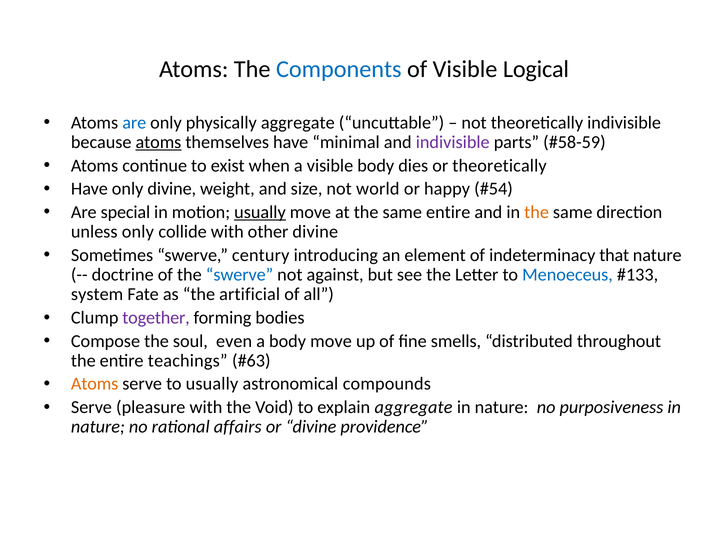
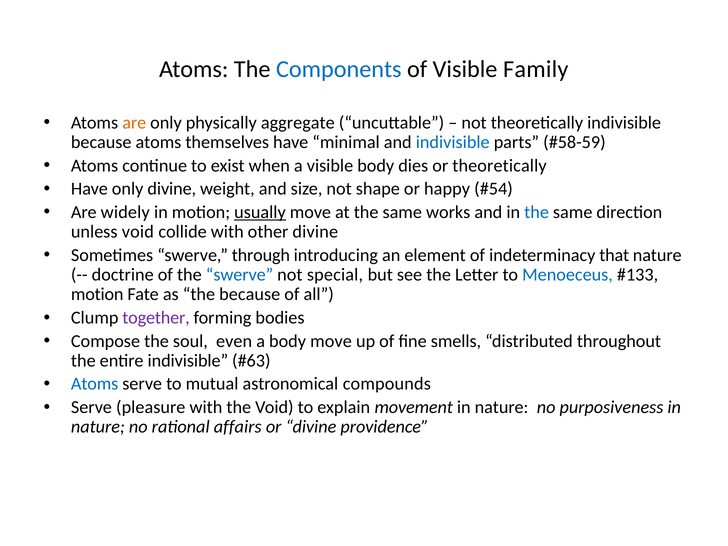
Logical: Logical -> Family (536, 69)
are colour: blue -> orange (134, 123)
atoms underline: present -> none (158, 142)
indivisible colour: purple -> blue (453, 142)
world: world -> shape (378, 189)
special: special -> widely (125, 212)
same entire: entire -> works (448, 212)
the colour: orange -> blue (537, 212)
unless only: only -> void (138, 232)
century: century -> through (261, 255)
against: against -> special (335, 275)
system: system -> motion (97, 294)
the artificial: artificial -> because (250, 294)
entire teachings: teachings -> indivisible (188, 361)
Atoms colour: orange -> blue (95, 384)
to usually: usually -> mutual (212, 384)
explain aggregate: aggregate -> movement (414, 407)
